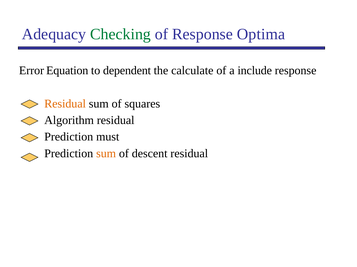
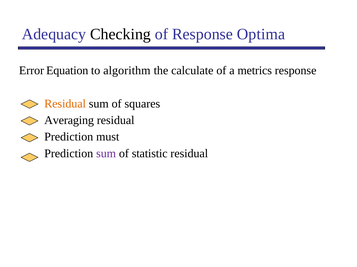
Checking colour: green -> black (121, 34)
dependent: dependent -> algorithm (127, 71)
include: include -> metrics (255, 71)
Algorithm: Algorithm -> Averaging (69, 121)
sum colour: orange -> purple (106, 154)
descent: descent -> statistic (150, 154)
